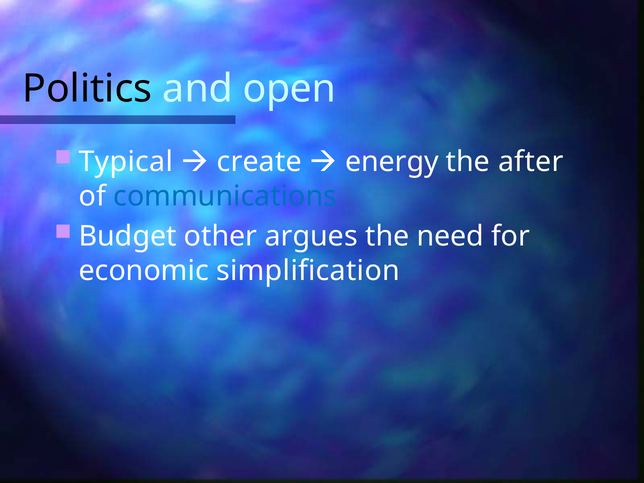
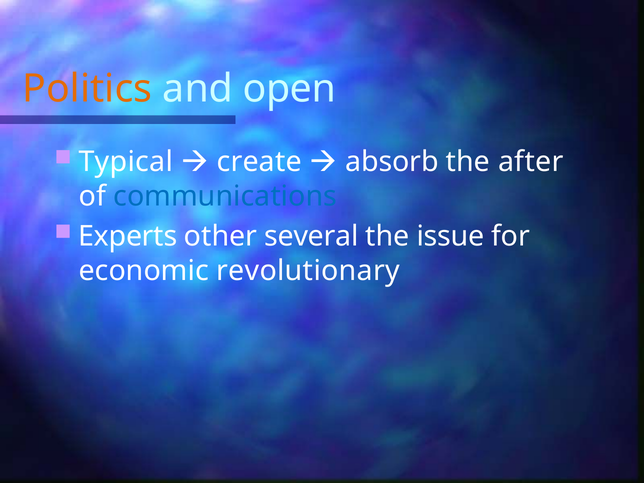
Politics colour: black -> orange (87, 89)
energy: energy -> absorb (392, 162)
Budget: Budget -> Experts (128, 236)
argues: argues -> several (311, 236)
need: need -> issue (450, 236)
simplification: simplification -> revolutionary (308, 271)
